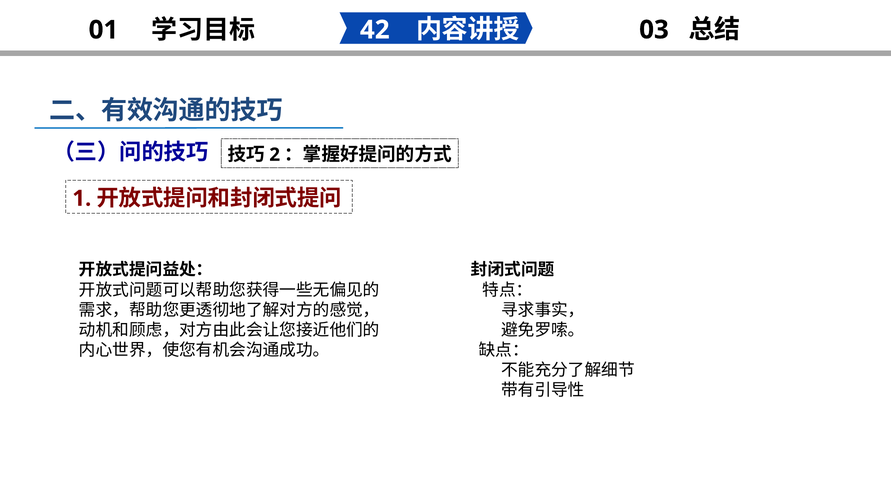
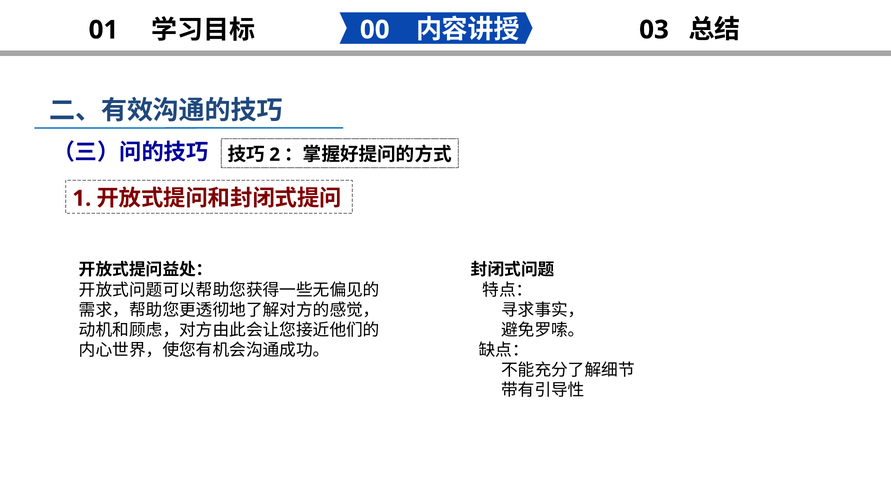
42: 42 -> 00 (375, 30)
